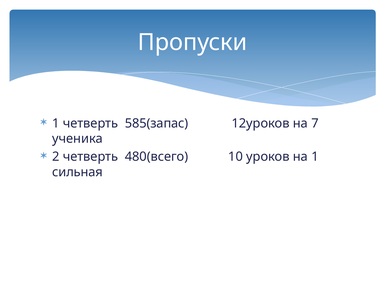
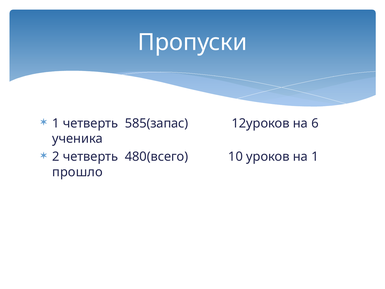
7: 7 -> 6 (315, 123)
сильная: сильная -> прошло (77, 172)
